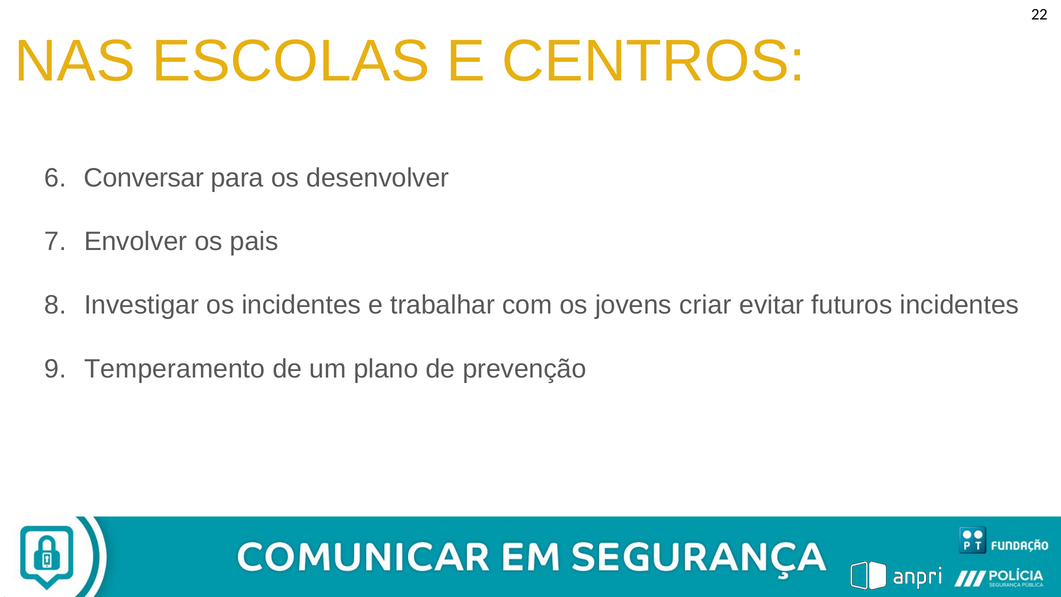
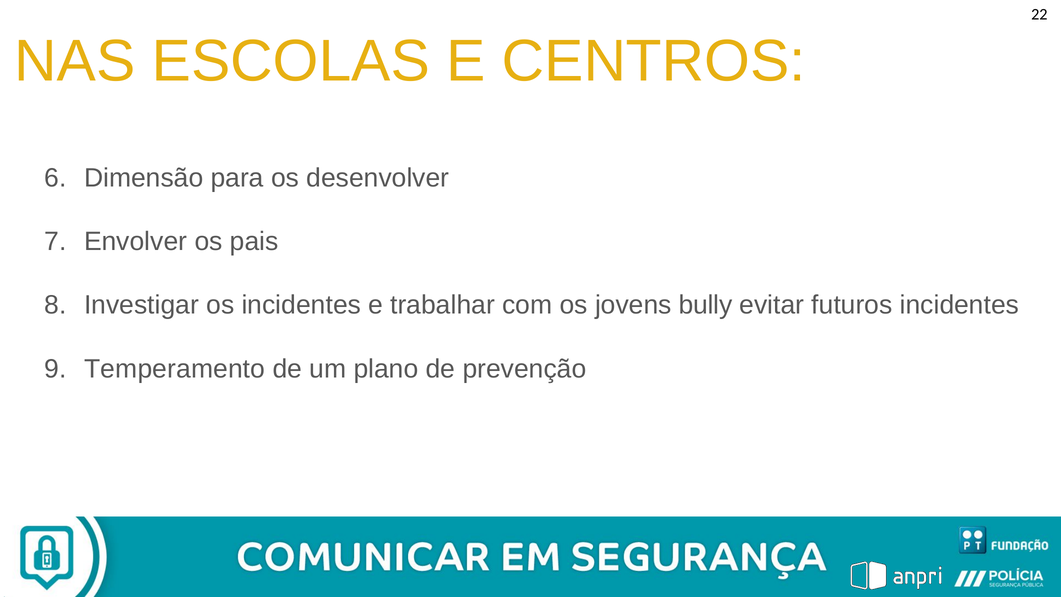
Conversar: Conversar -> Dimensão (144, 178)
criar: criar -> bully (706, 305)
